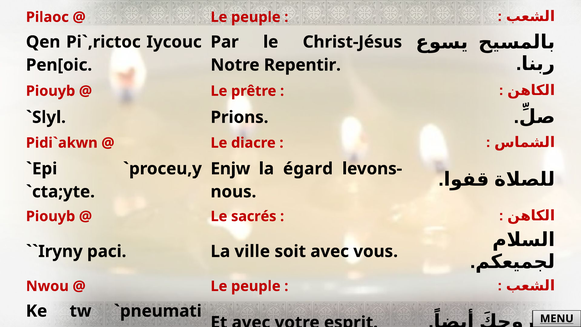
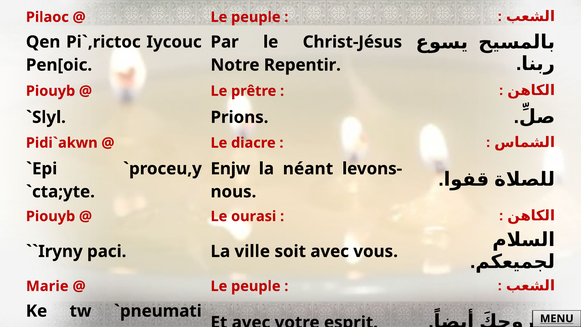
égard: égard -> néant (308, 169)
sacrés: sacrés -> ourasi (254, 216)
Nwou: Nwou -> Marie (47, 286)
